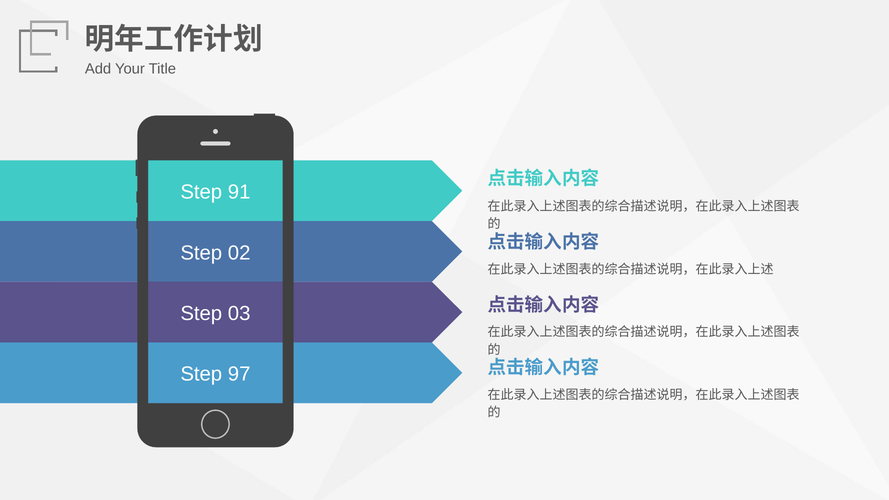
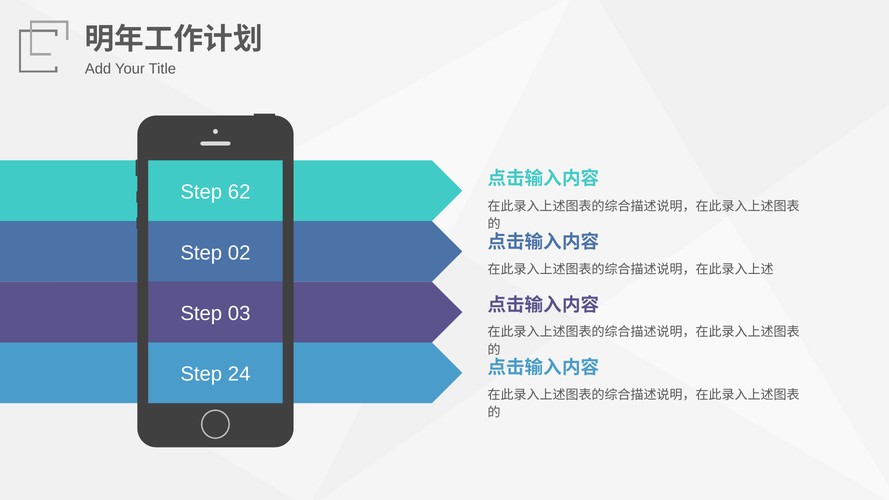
91: 91 -> 62 (239, 192)
97: 97 -> 24 (239, 374)
